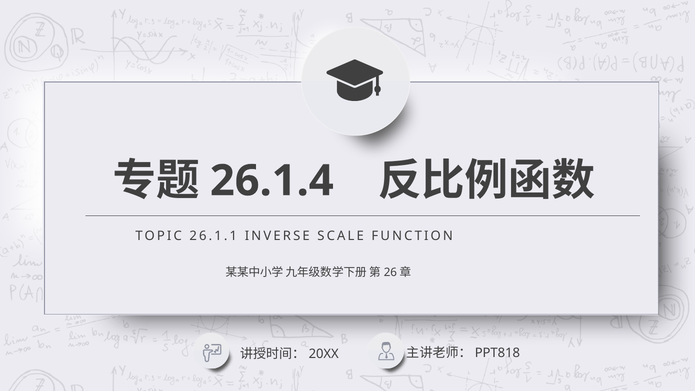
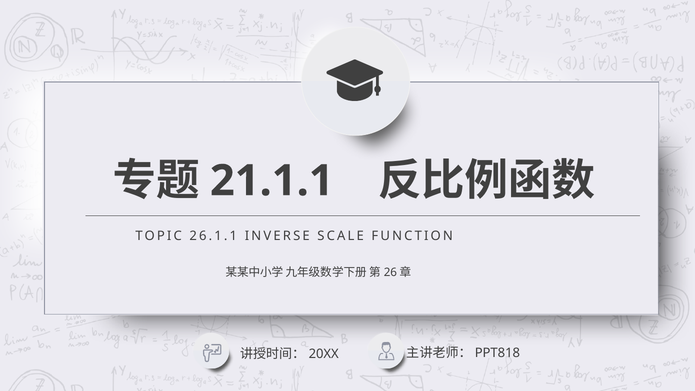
26.1.4: 26.1.4 -> 21.1.1 (272, 181)
